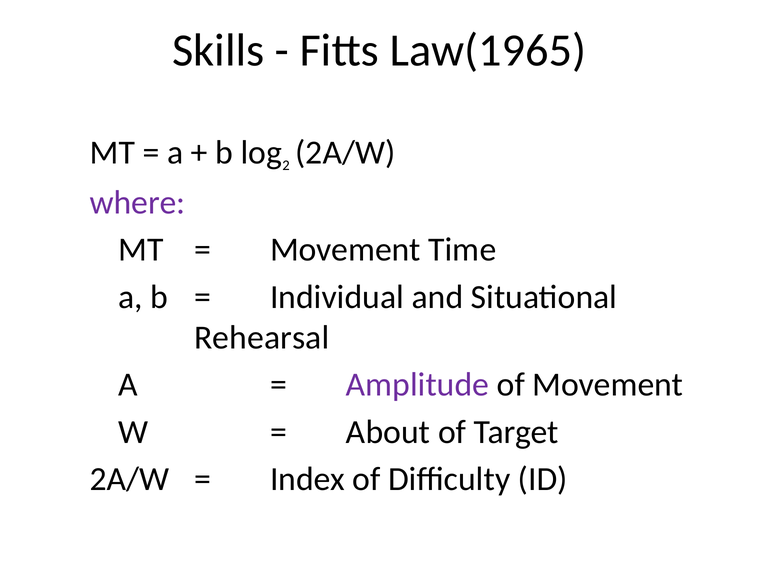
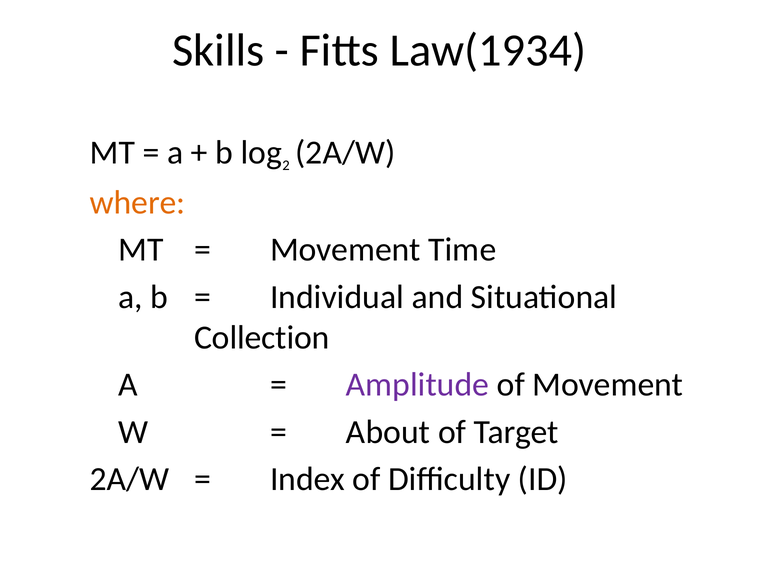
Law(1965: Law(1965 -> Law(1934 (488, 51)
where colour: purple -> orange (138, 203)
Rehearsal: Rehearsal -> Collection (262, 338)
